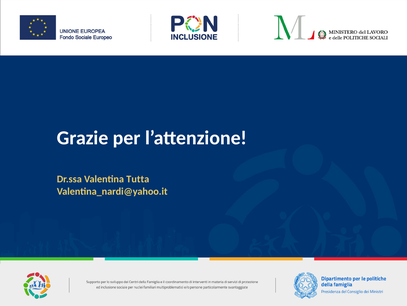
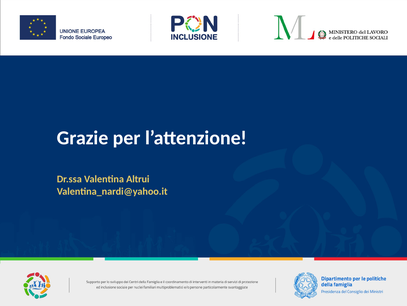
Tutta: Tutta -> Altrui (138, 179)
